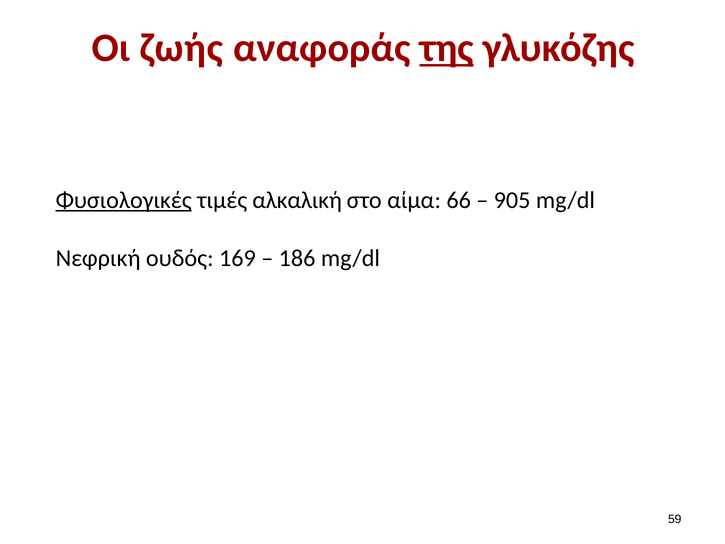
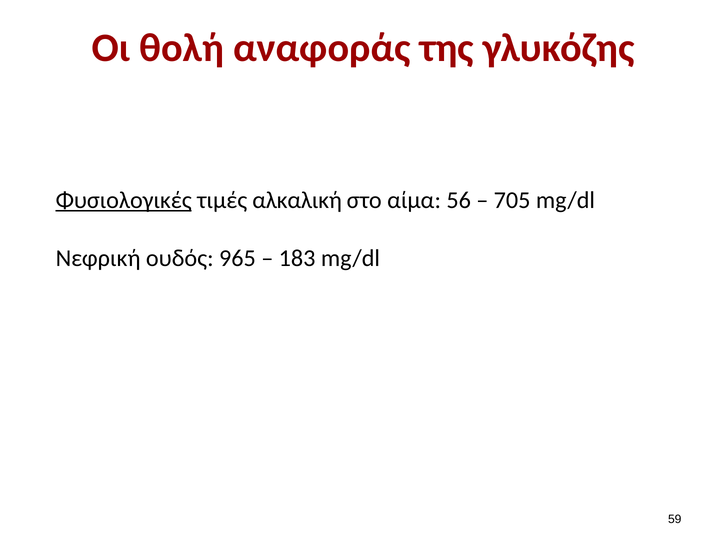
ζωής: ζωής -> θολή (182, 48)
της underline: present -> none (447, 48)
66: 66 -> 56 (459, 200)
905: 905 -> 705 (512, 200)
169: 169 -> 965 (237, 258)
186: 186 -> 183 (297, 258)
